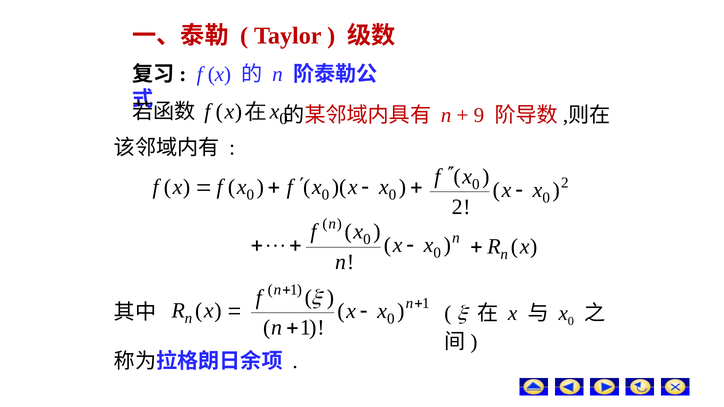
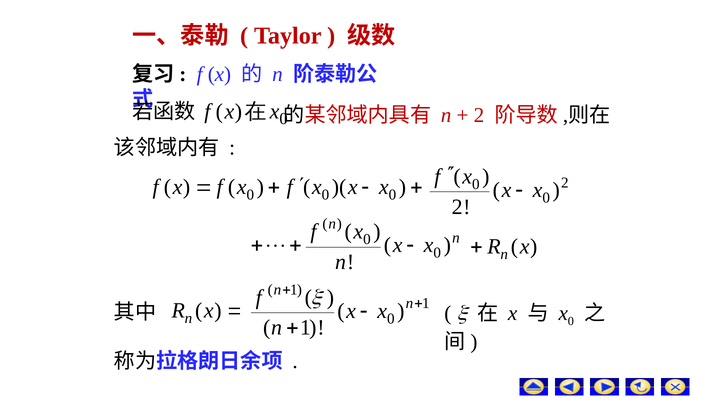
9: 9 -> 2 (479, 115)
